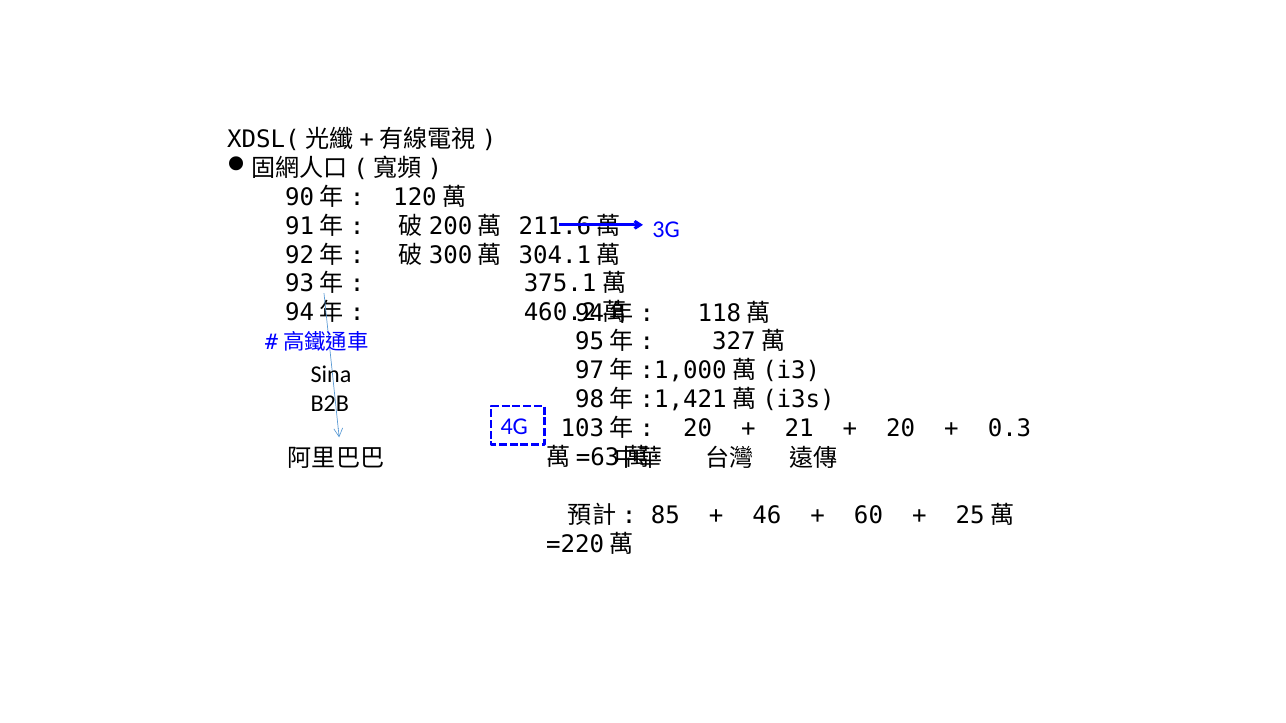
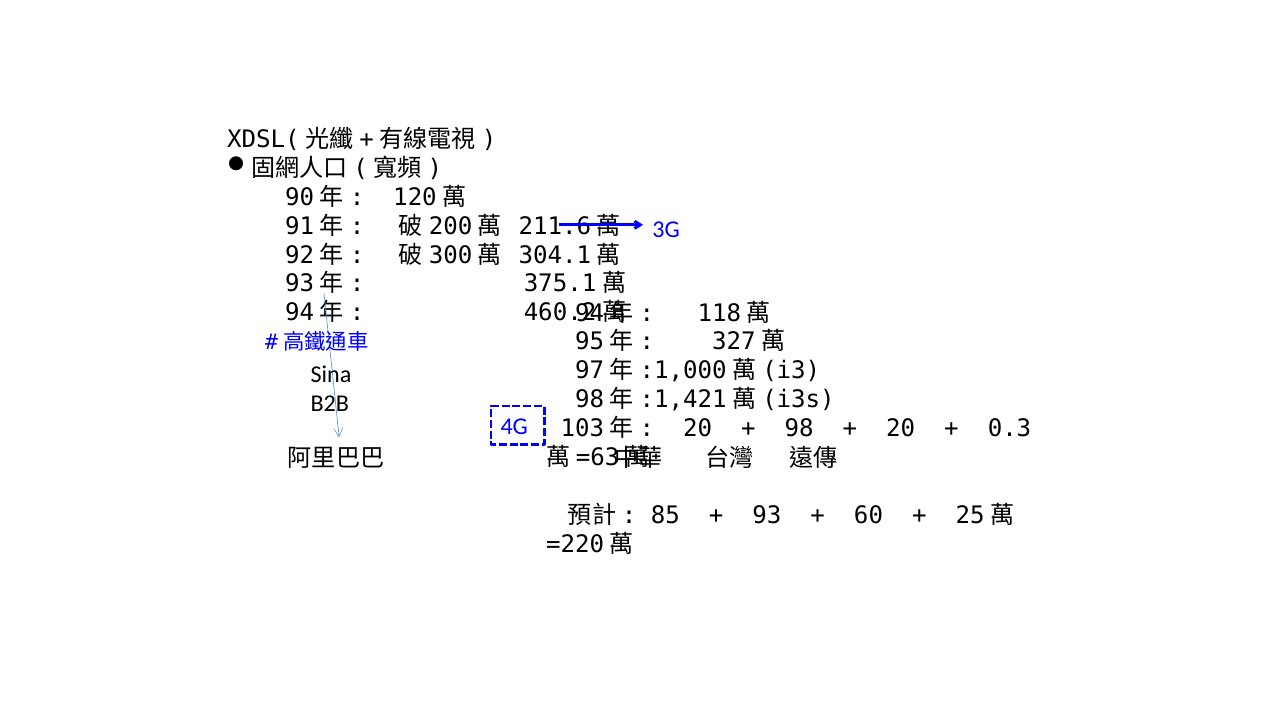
21: 21 -> 98 (799, 429)
46: 46 -> 93 (767, 516)
